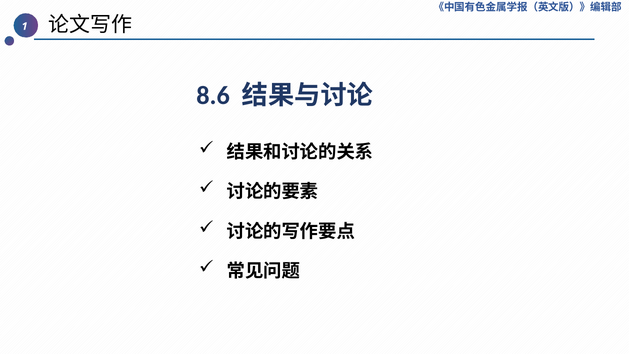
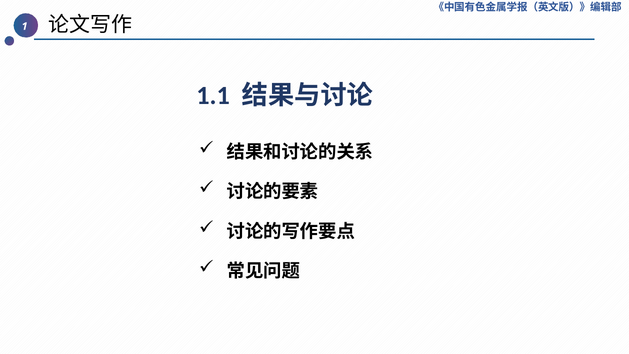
8.6: 8.6 -> 1.1 (213, 96)
